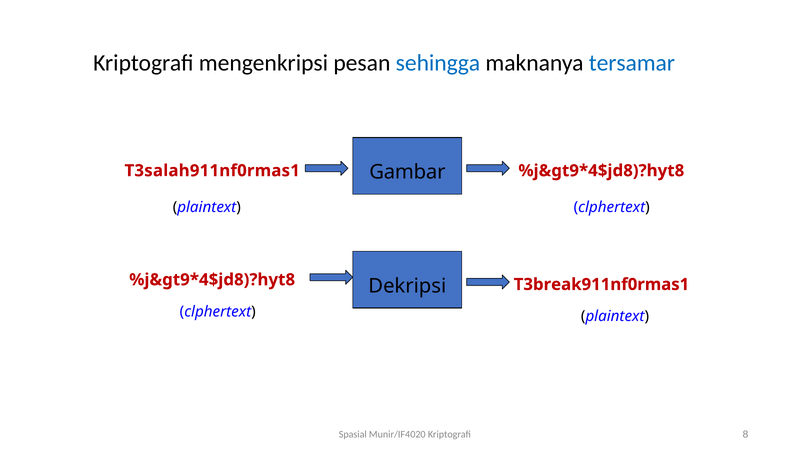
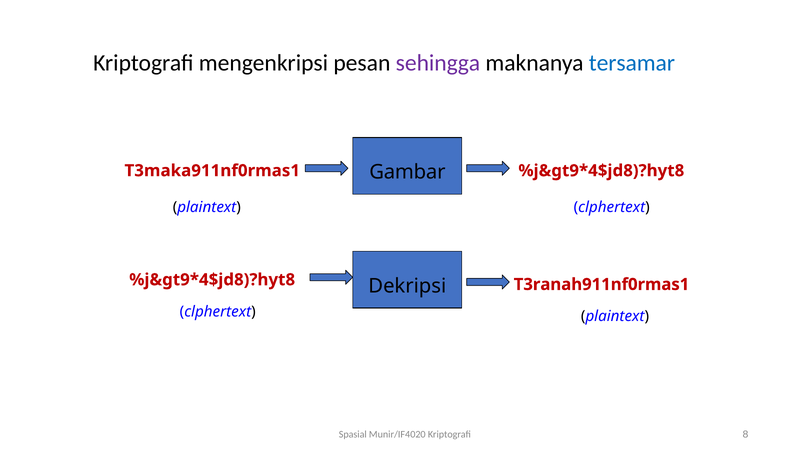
sehingga colour: blue -> purple (438, 63)
T3salah911nf0rmas1: T3salah911nf0rmas1 -> T3maka911nf0rmas1 (212, 171)
T3break911nf0rmas1: T3break911nf0rmas1 -> T3ranah911nf0rmas1 (602, 285)
